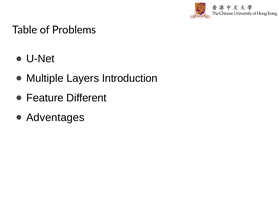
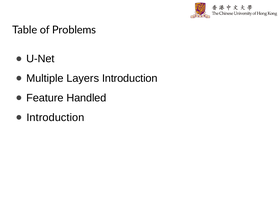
Different: Different -> Handled (86, 98)
Adventages: Adventages -> Introduction (55, 118)
